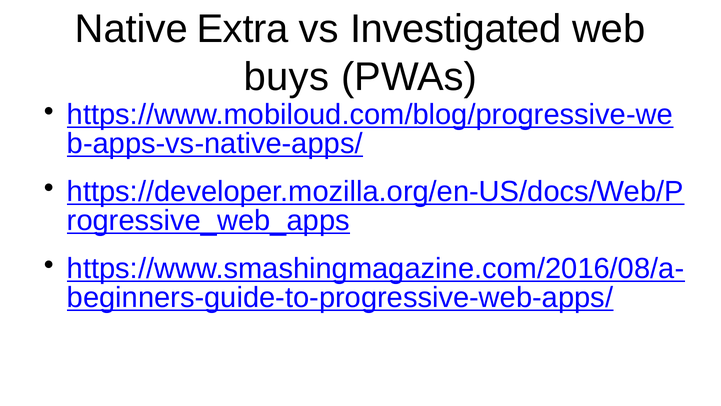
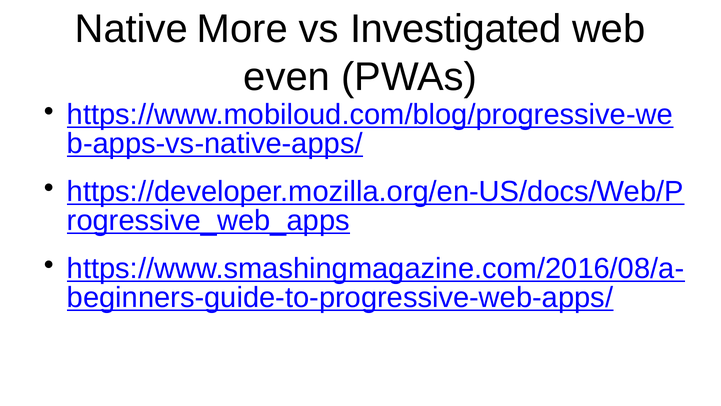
Extra: Extra -> More (242, 29)
buys: buys -> even (287, 77)
